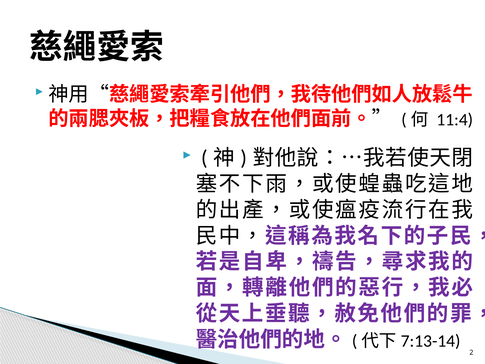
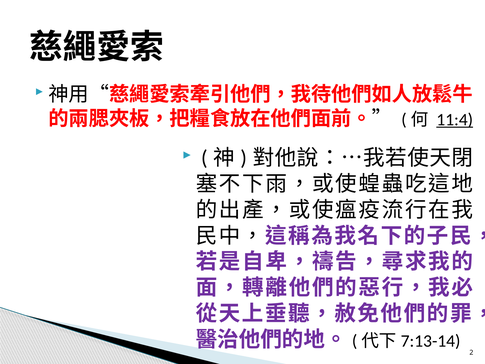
11:4 underline: none -> present (455, 120)
